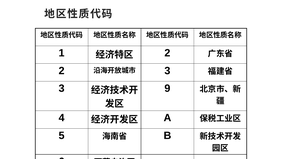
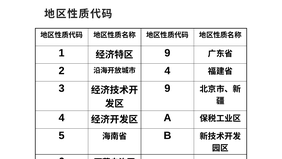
2: 2 -> 9 (167, 53)
3: 3 -> 4 (167, 71)
